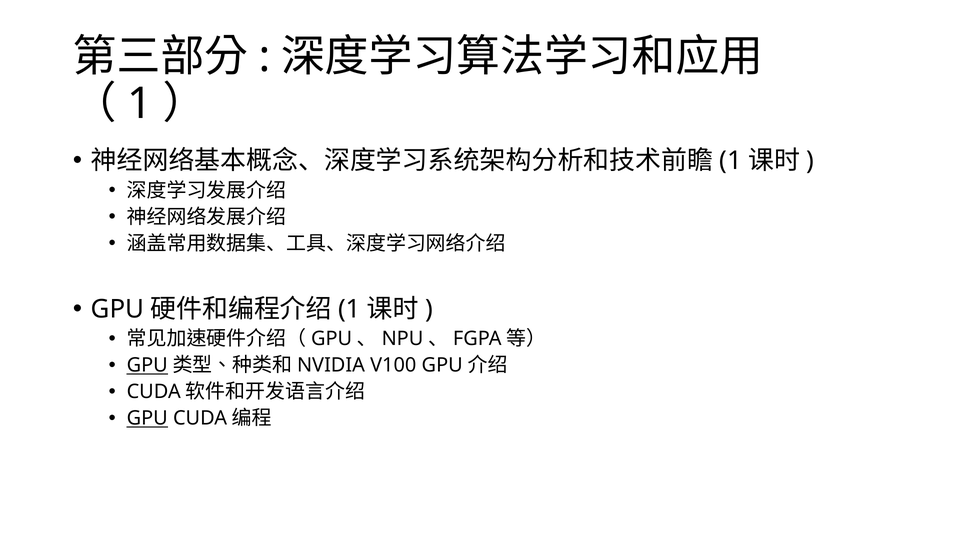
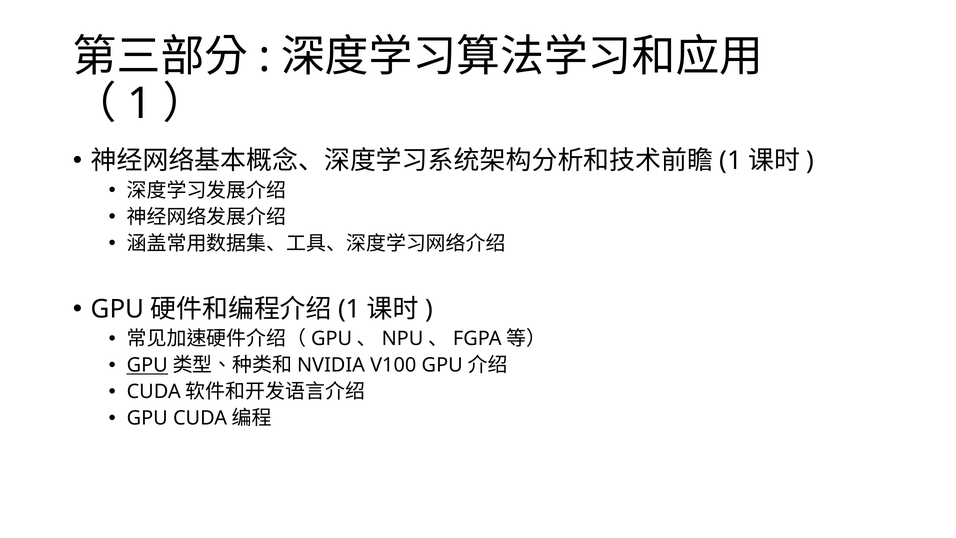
GPU underline: present -> none (147, 418)
